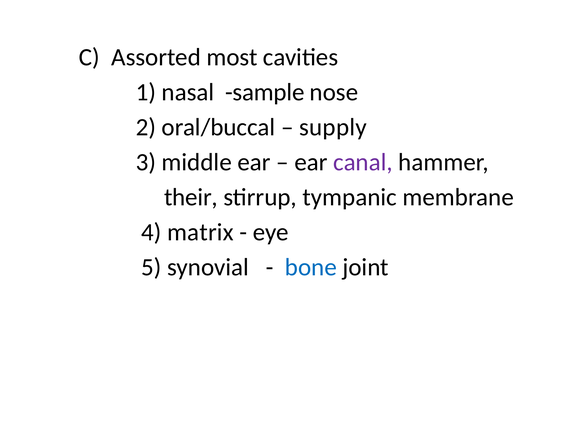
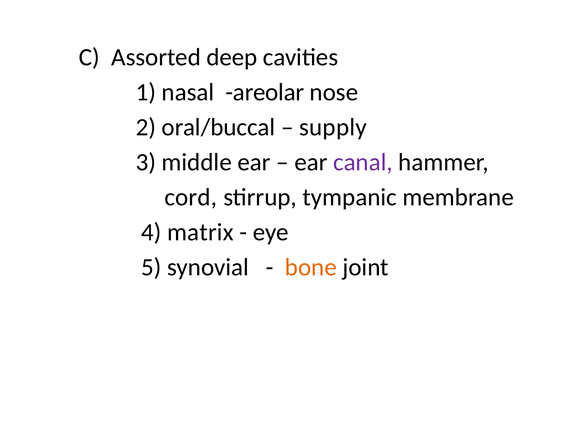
most: most -> deep (232, 57)
sample: sample -> areolar (265, 92)
their: their -> cord (191, 197)
bone colour: blue -> orange (311, 268)
